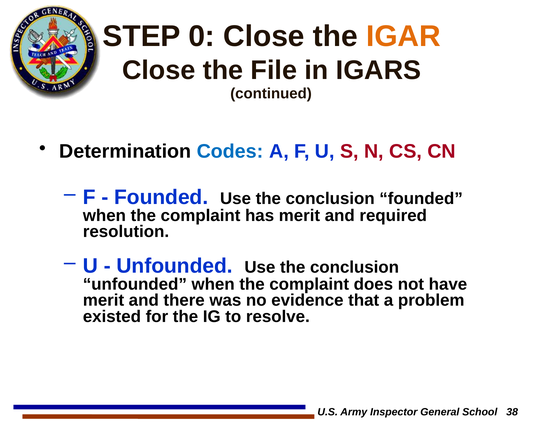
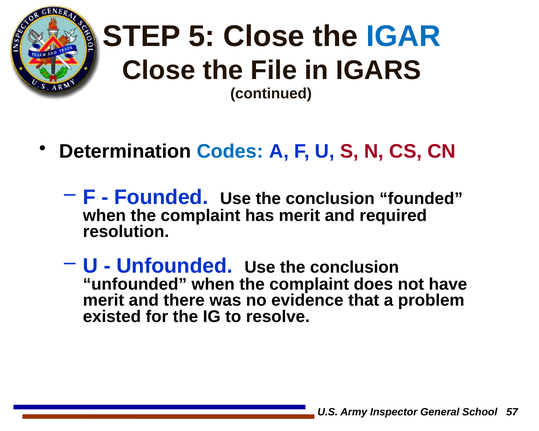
0: 0 -> 5 (202, 36)
IGAR colour: orange -> blue (403, 36)
38: 38 -> 57 (512, 412)
